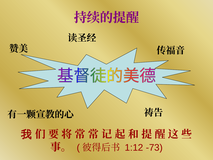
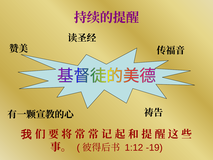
-73: -73 -> -19 (154, 147)
